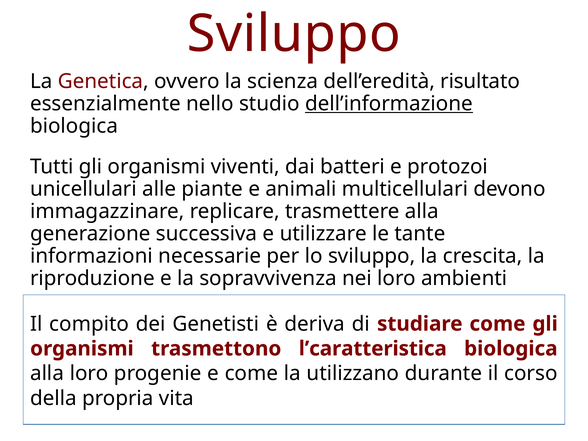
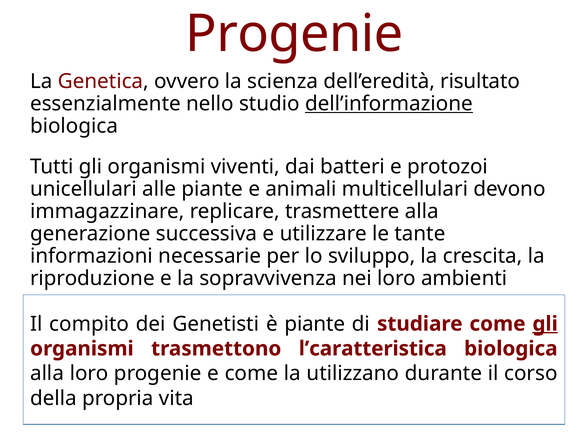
Sviluppo: Sviluppo -> Progenie (294, 34)
è deriva: deriva -> piante (315, 324)
gli underline: none -> present (545, 324)
